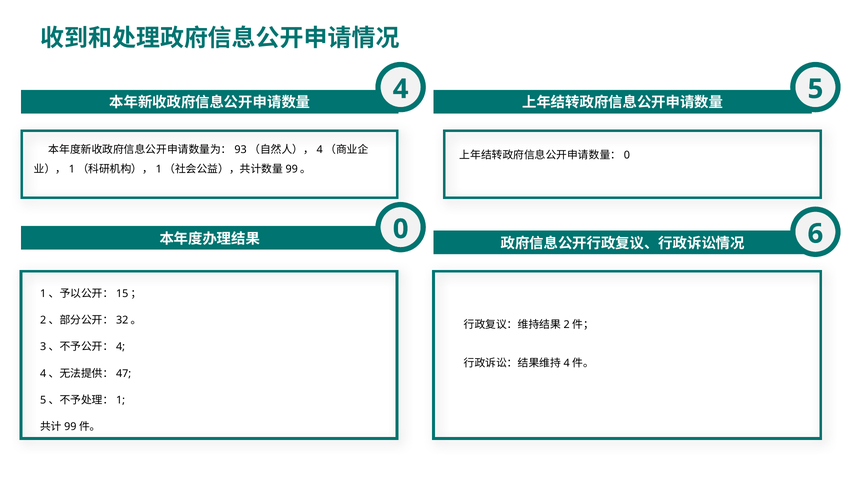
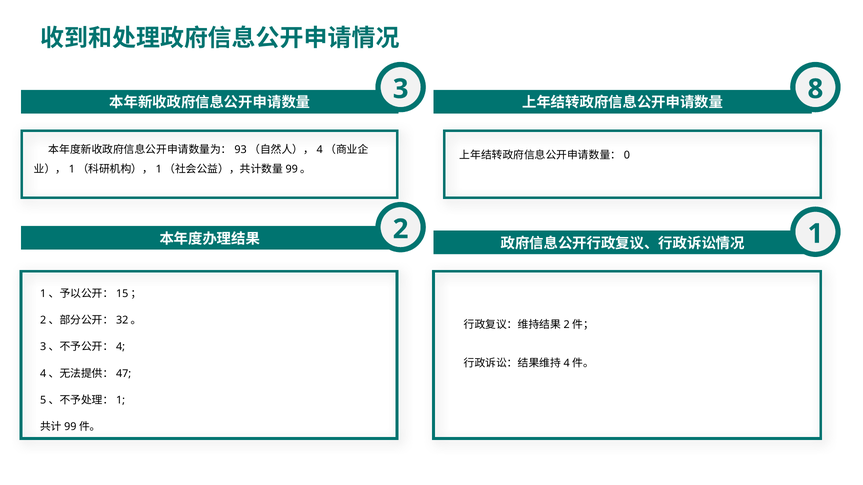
4: 4 -> 3 (401, 89)
5: 5 -> 8 (815, 89)
0: 0 -> 2 (401, 229)
6: 6 -> 1 (815, 234)
